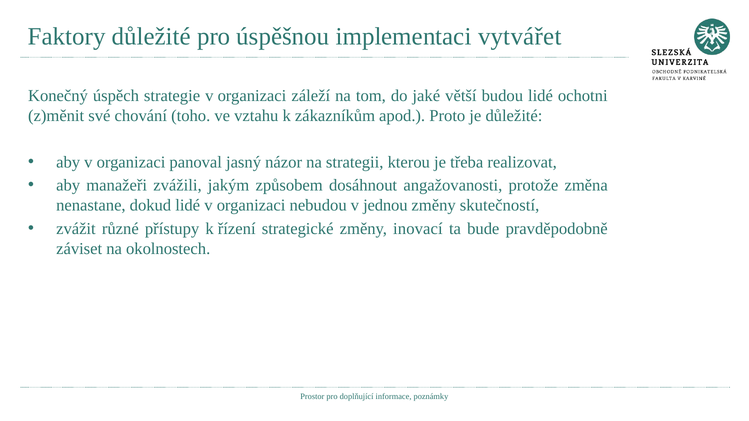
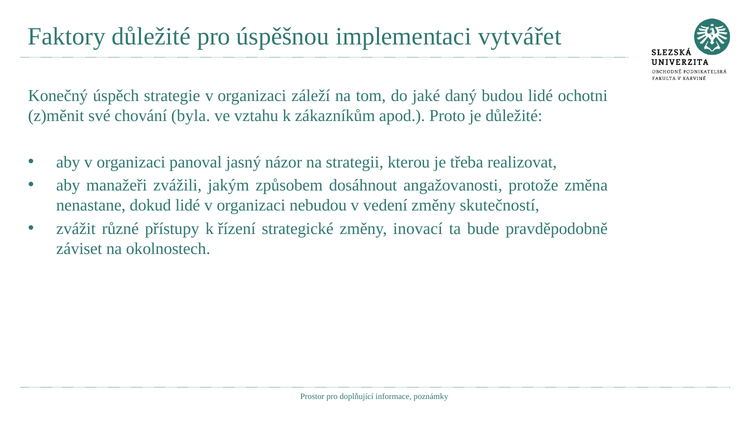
větší: větší -> daný (461, 96)
toho: toho -> byla (191, 116)
jednou: jednou -> vedení (385, 206)
